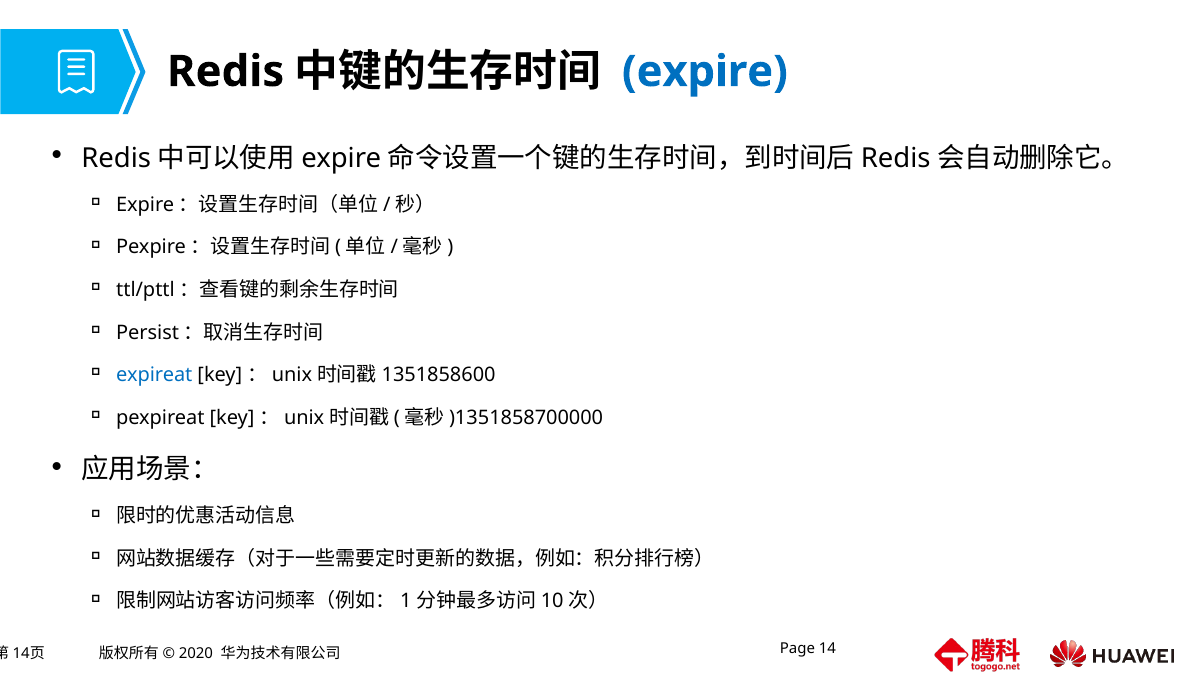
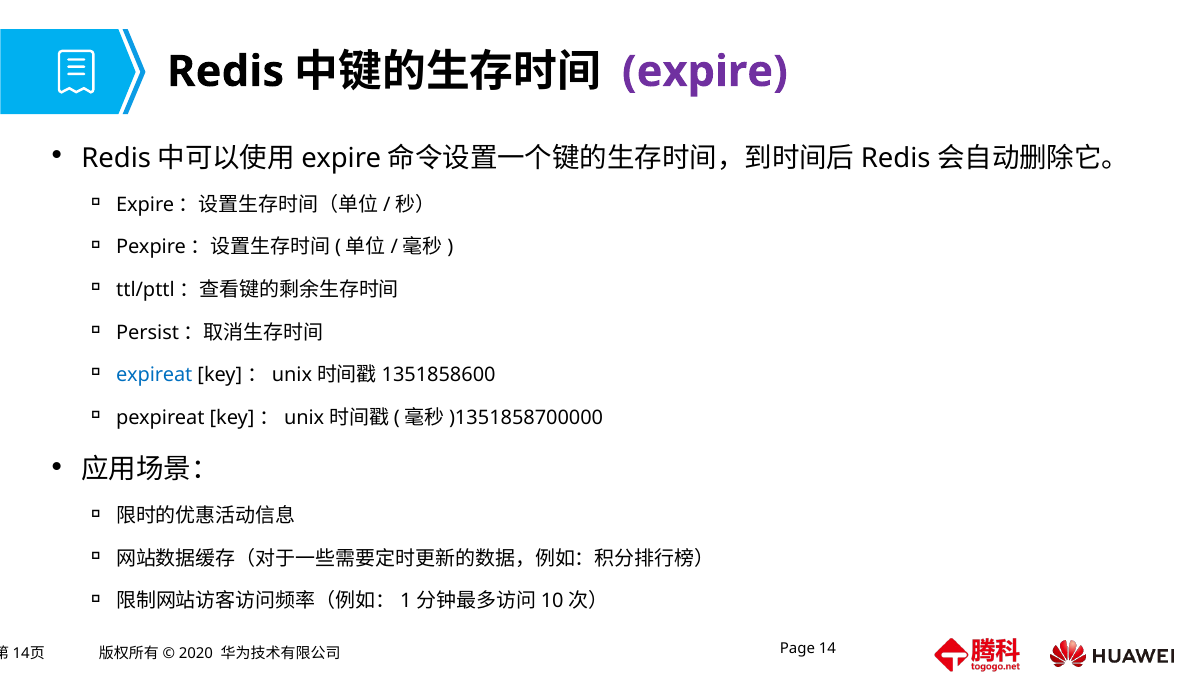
expire colour: blue -> purple (705, 72)
